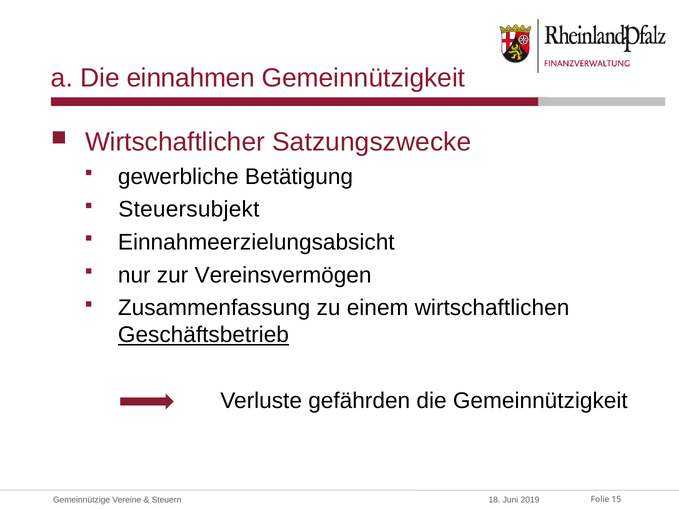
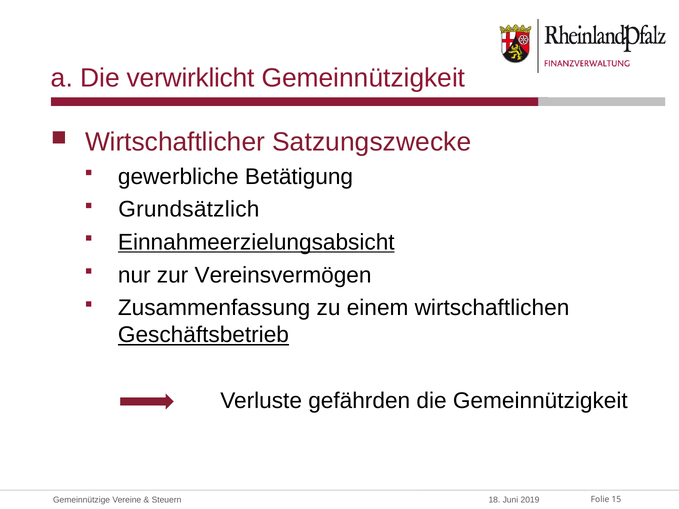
einnahmen: einnahmen -> verwirklicht (191, 78)
Steuersubjekt: Steuersubjekt -> Grundsätzlich (189, 210)
Einnahmeerzielungsabsicht underline: none -> present (256, 242)
